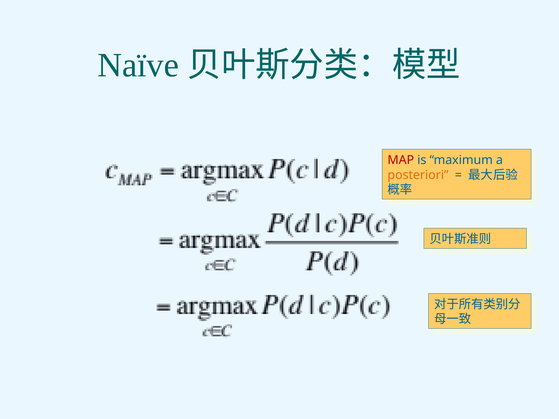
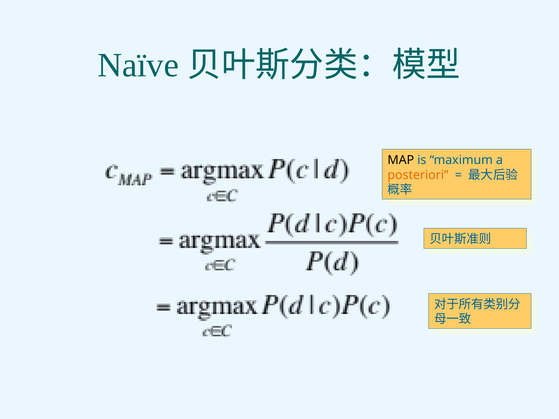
MAP colour: red -> black (401, 160)
